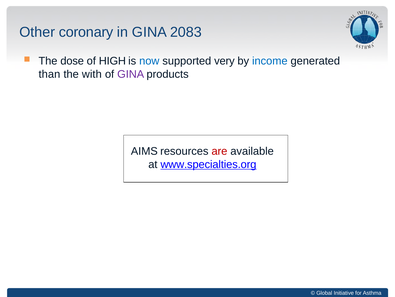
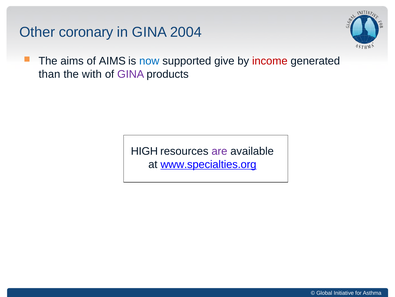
2083: 2083 -> 2004 (186, 32)
The dose: dose -> aims (72, 61)
of HIGH: HIGH -> AIMS (112, 61)
very: very -> give (224, 61)
income colour: blue -> red (270, 61)
AIMS: AIMS -> HIGH (144, 151)
are colour: red -> purple (219, 151)
